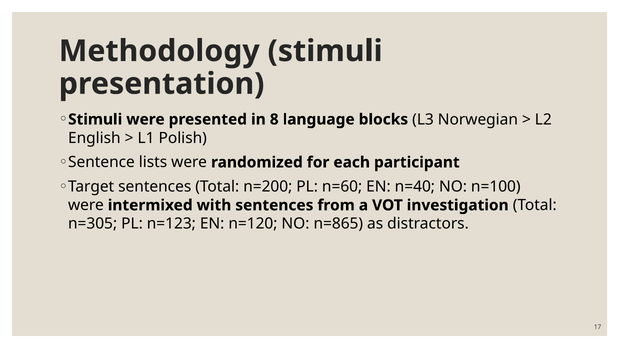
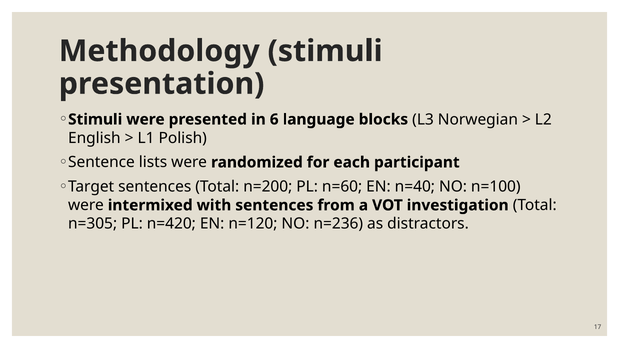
8: 8 -> 6 (274, 119)
n=123: n=123 -> n=420 (171, 224)
n=865: n=865 -> n=236 (338, 224)
